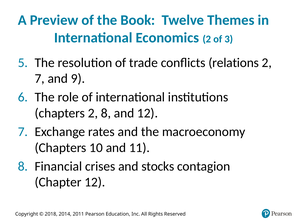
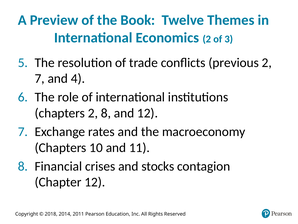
relations: relations -> previous (234, 63)
9: 9 -> 4 (78, 78)
